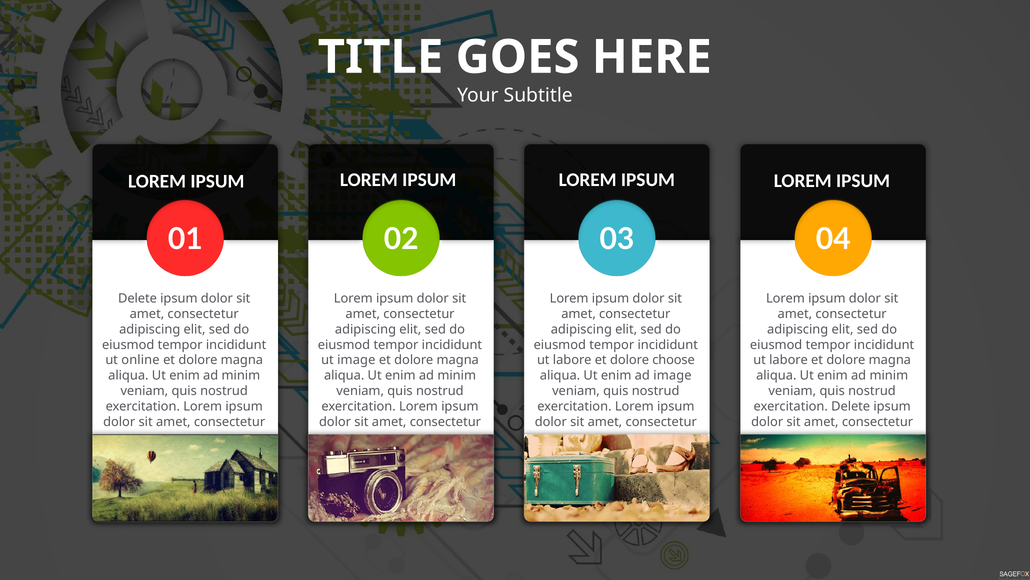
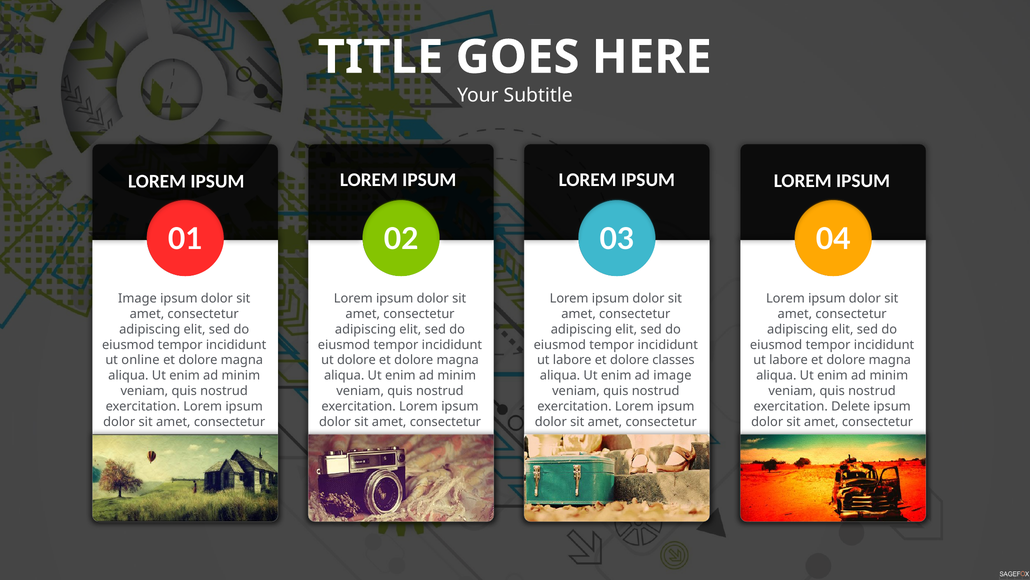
Delete: Delete -> Image (137, 298)
ut image: image -> dolore (356, 360)
choose: choose -> classes (673, 360)
